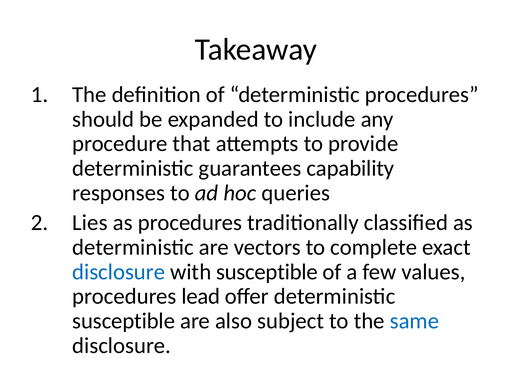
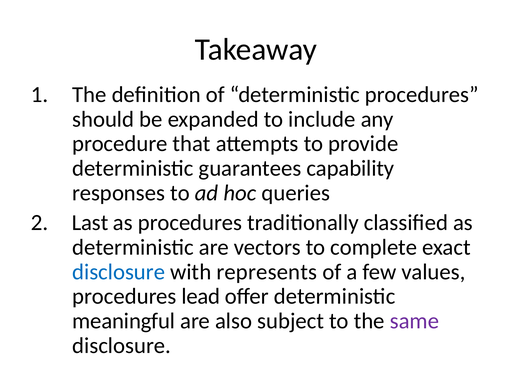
Lies: Lies -> Last (90, 223)
with susceptible: susceptible -> represents (267, 272)
susceptible: susceptible -> meaningful (124, 321)
same colour: blue -> purple (414, 321)
